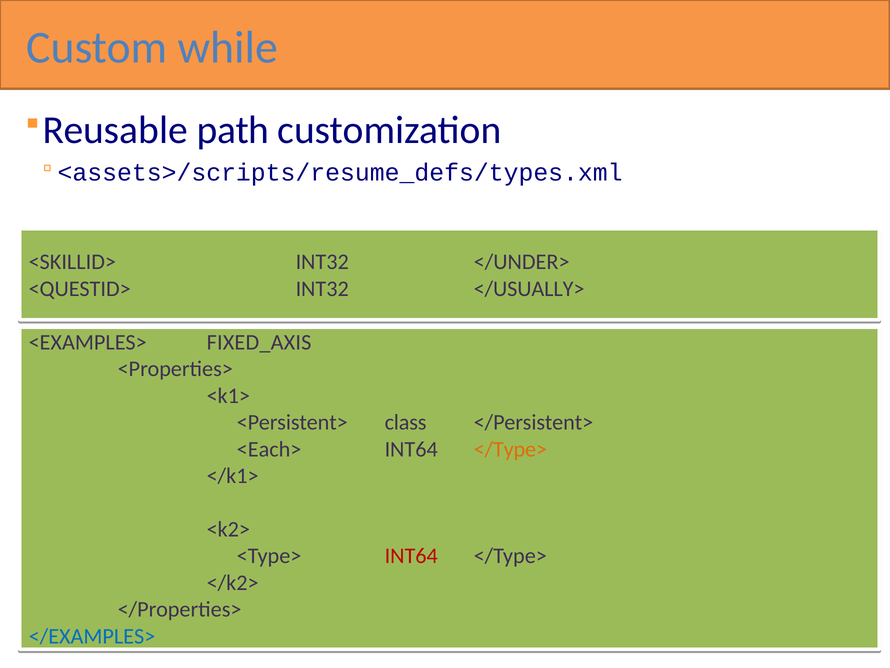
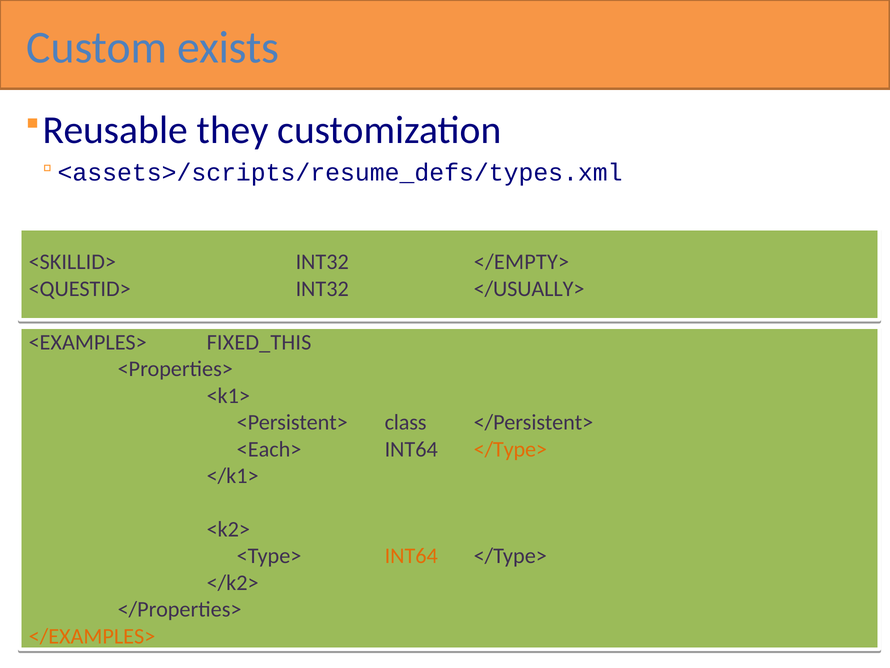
while: while -> exists (228, 48)
path: path -> they (233, 130)
</UNDER>: </UNDER> -> </EMPTY> (522, 262)
FIXED_AXIS: FIXED_AXIS -> FIXED_THIS (259, 342)
INT64 colour: red -> orange (411, 556)
</EXAMPLES> colour: blue -> orange (92, 636)
